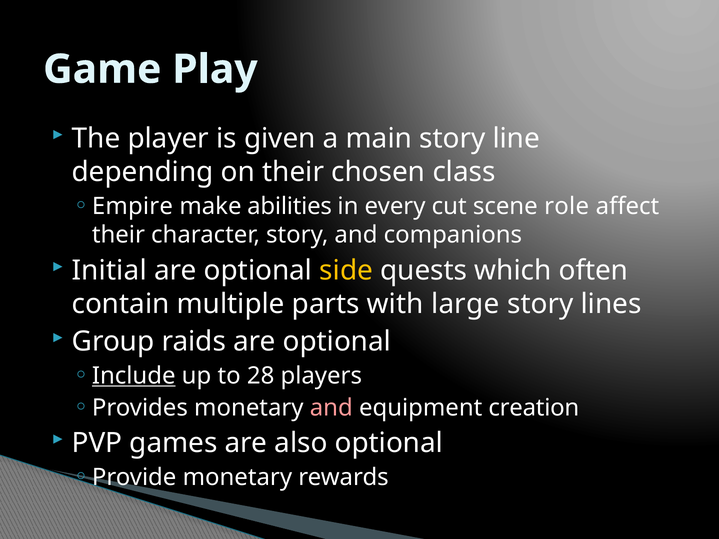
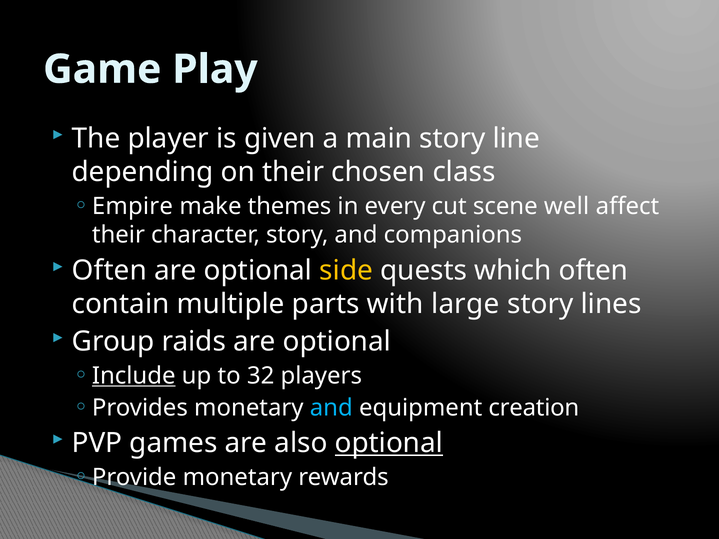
abilities: abilities -> themes (290, 206)
role: role -> well (567, 206)
Initial: Initial -> Often (109, 271)
28: 28 -> 32 (261, 376)
and colour: pink -> light blue (331, 408)
optional underline: none -> present (389, 443)
